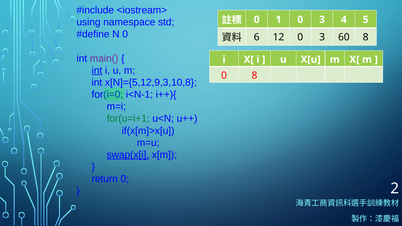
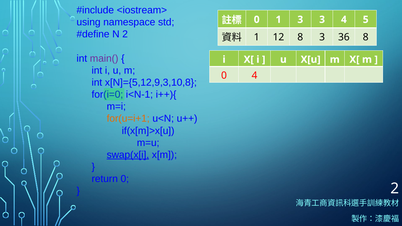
1 0: 0 -> 3 (300, 20)
N 0: 0 -> 2 (125, 34)
6: 6 -> 1 (257, 37)
12 0: 0 -> 8 (300, 37)
60: 60 -> 36 (344, 37)
int underline: present -> none (97, 70)
0 8: 8 -> 4 (255, 75)
for(u=i+1 colour: green -> orange (128, 119)
